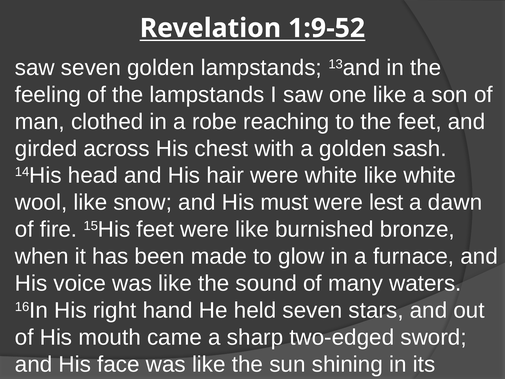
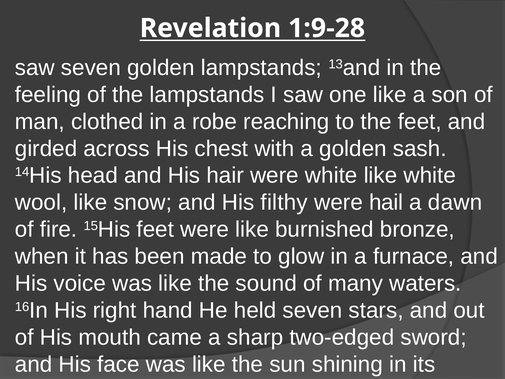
1:9-52: 1:9-52 -> 1:9-28 (327, 28)
must: must -> filthy (284, 202)
lest: lest -> hail (386, 202)
